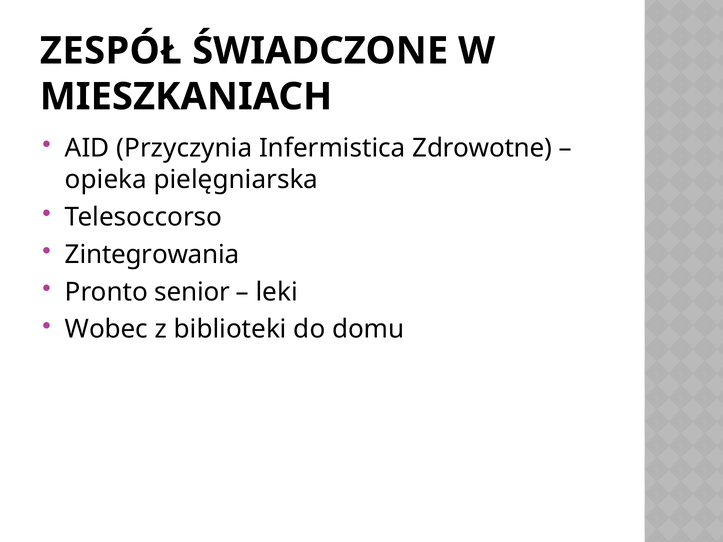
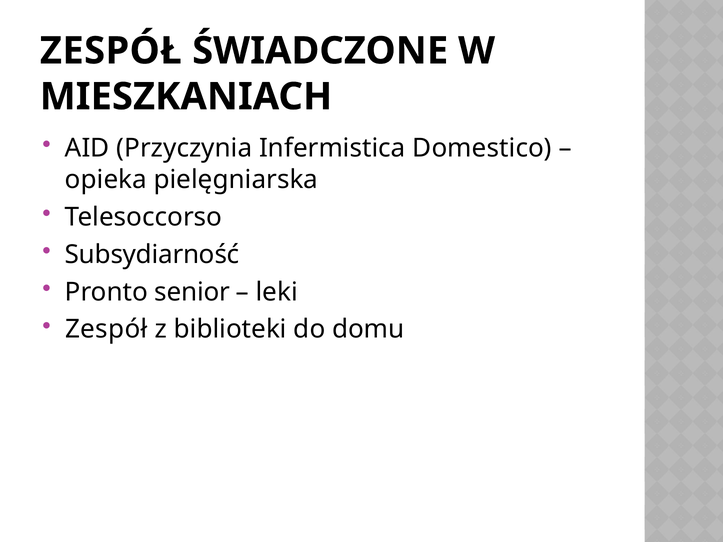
Zdrowotne: Zdrowotne -> Domestico (482, 148)
Zintegrowania: Zintegrowania -> Subsydiarność (152, 255)
Wobec: Wobec -> Zespół (106, 329)
